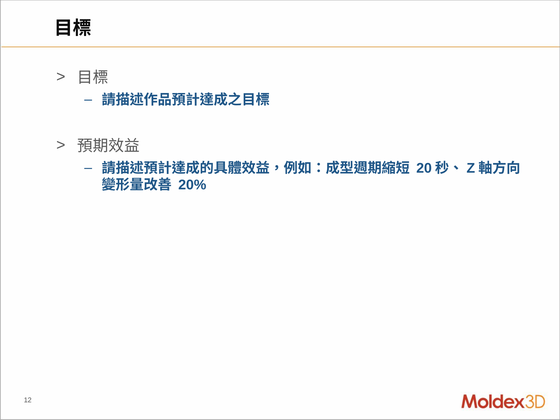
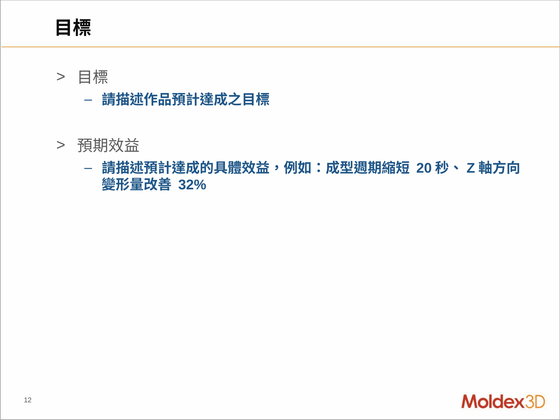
20%: 20% -> 32% (192, 185)
